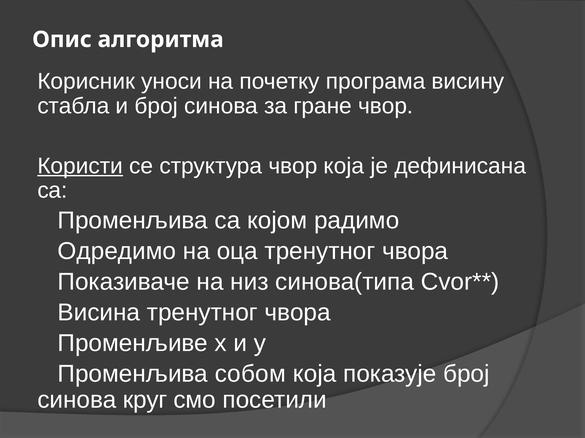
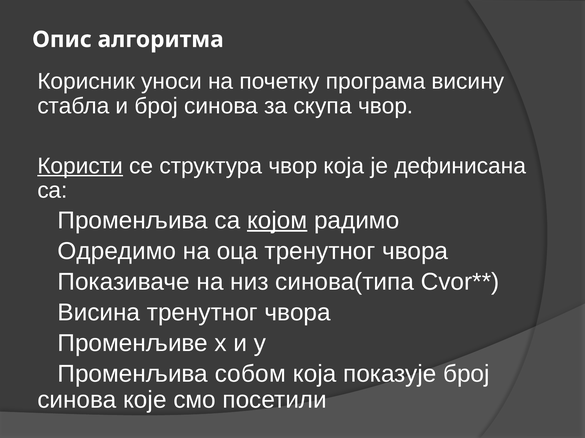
гране: гране -> скупа (323, 106)
којом underline: none -> present (277, 221)
круг: круг -> које (145, 401)
